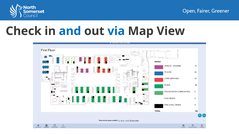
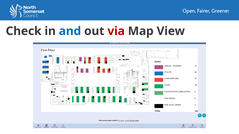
via colour: blue -> red (116, 31)
